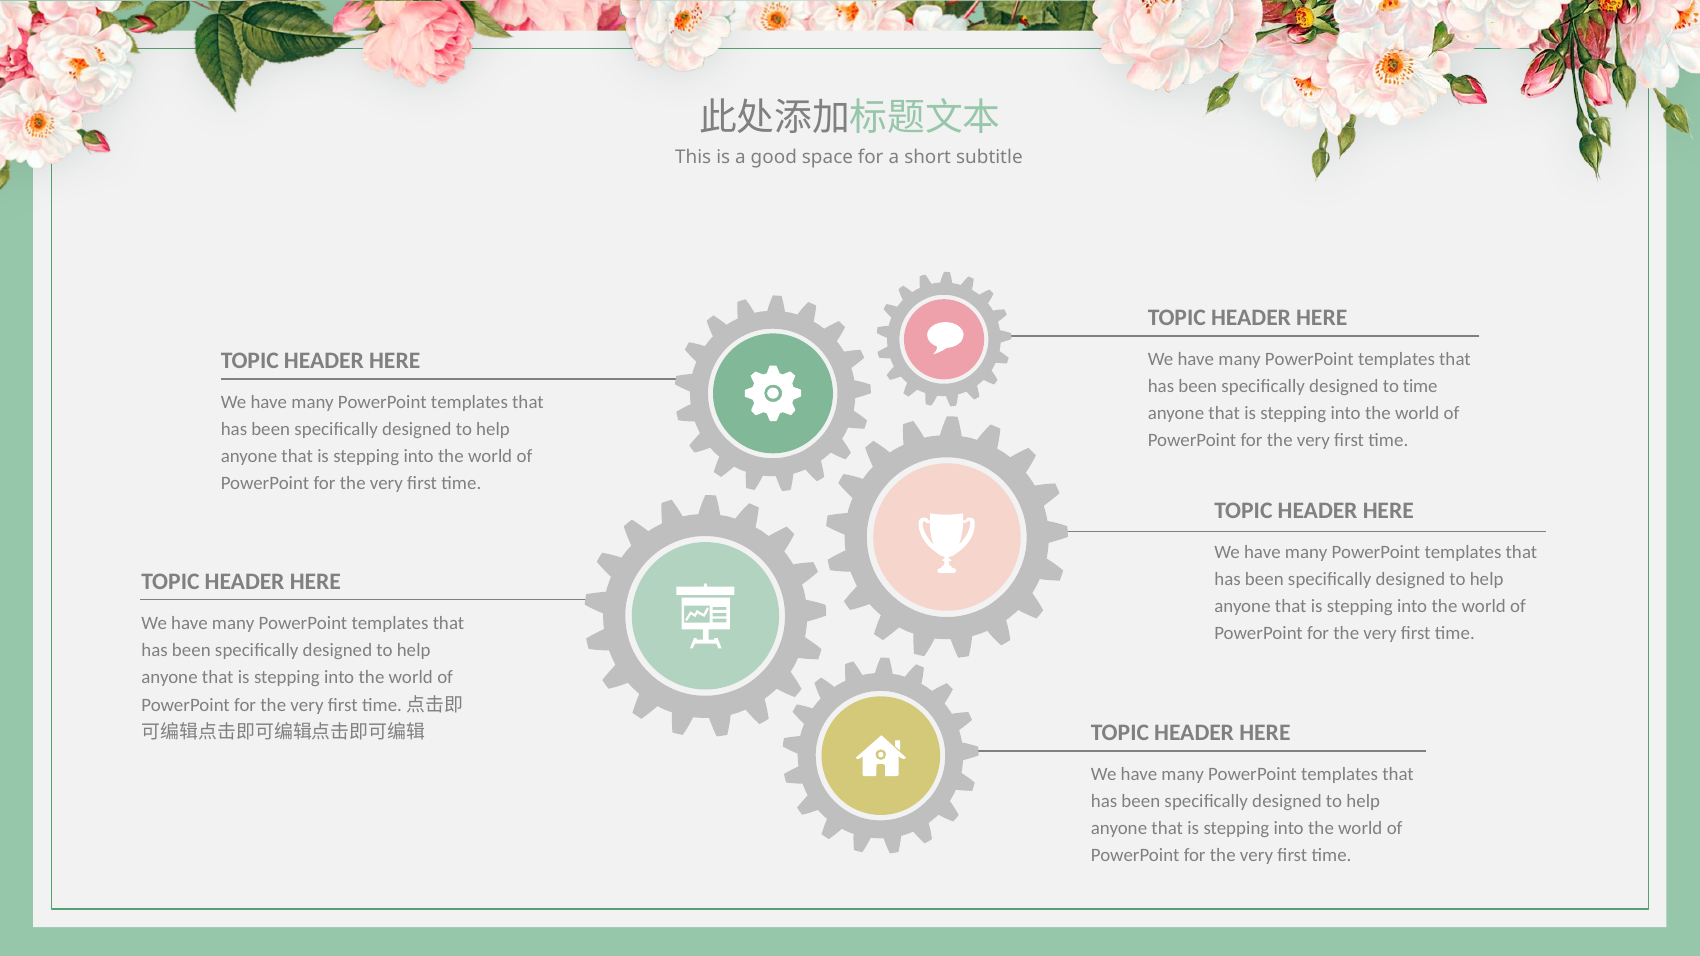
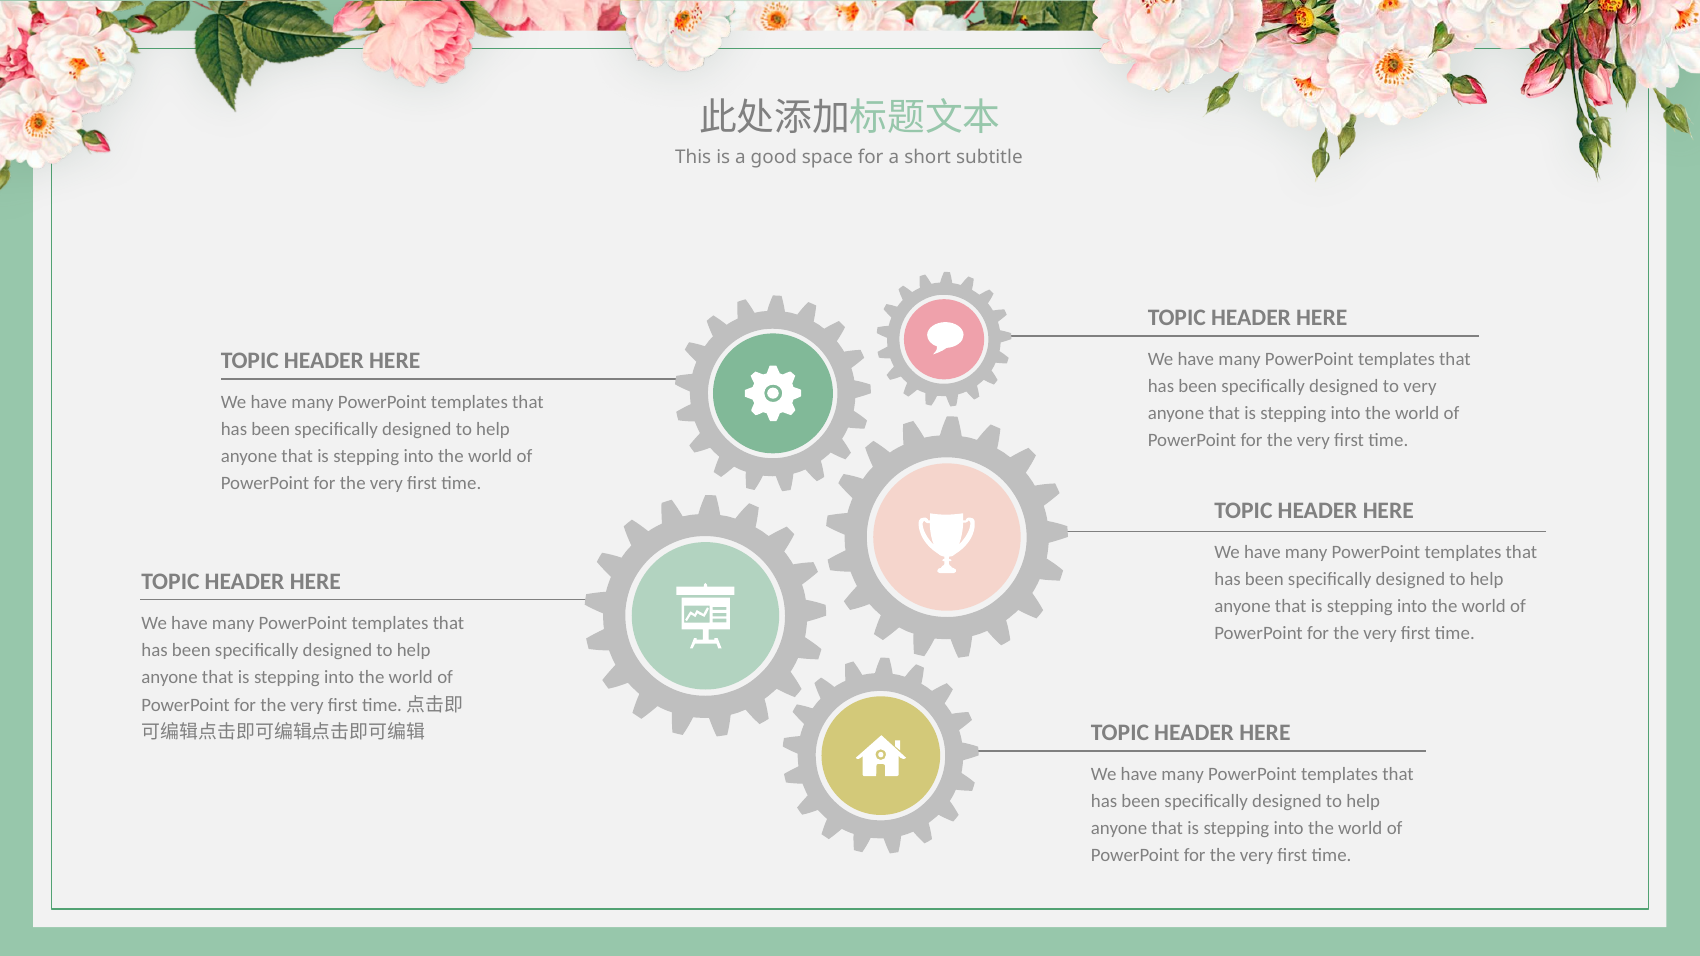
to time: time -> very (1420, 387)
